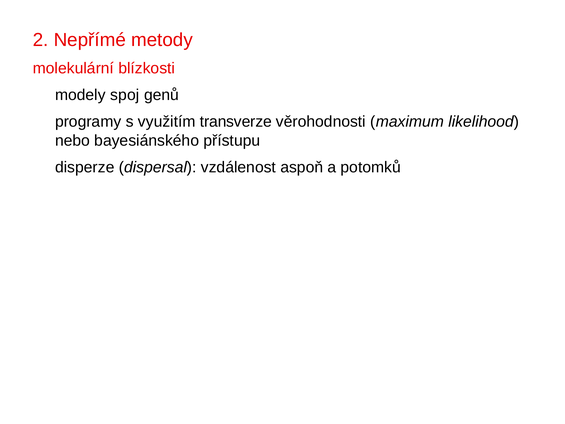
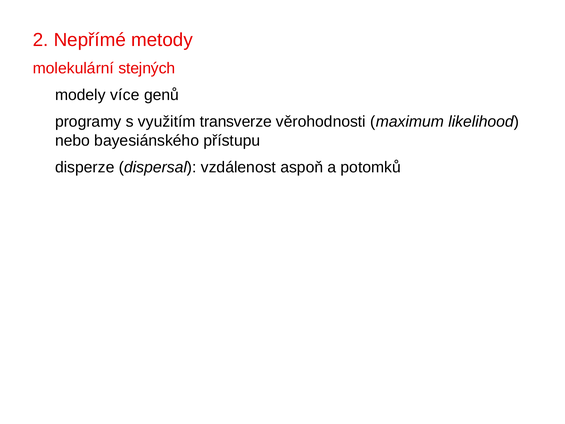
blízkosti: blízkosti -> stejných (147, 68)
spoj: spoj -> více (125, 95)
